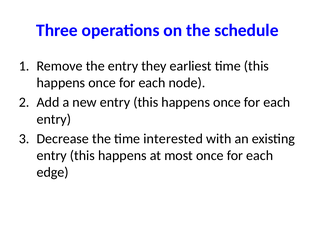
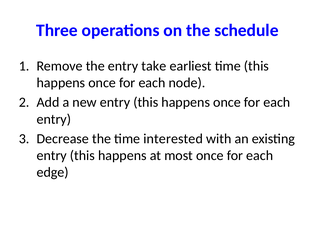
they: they -> take (154, 66)
